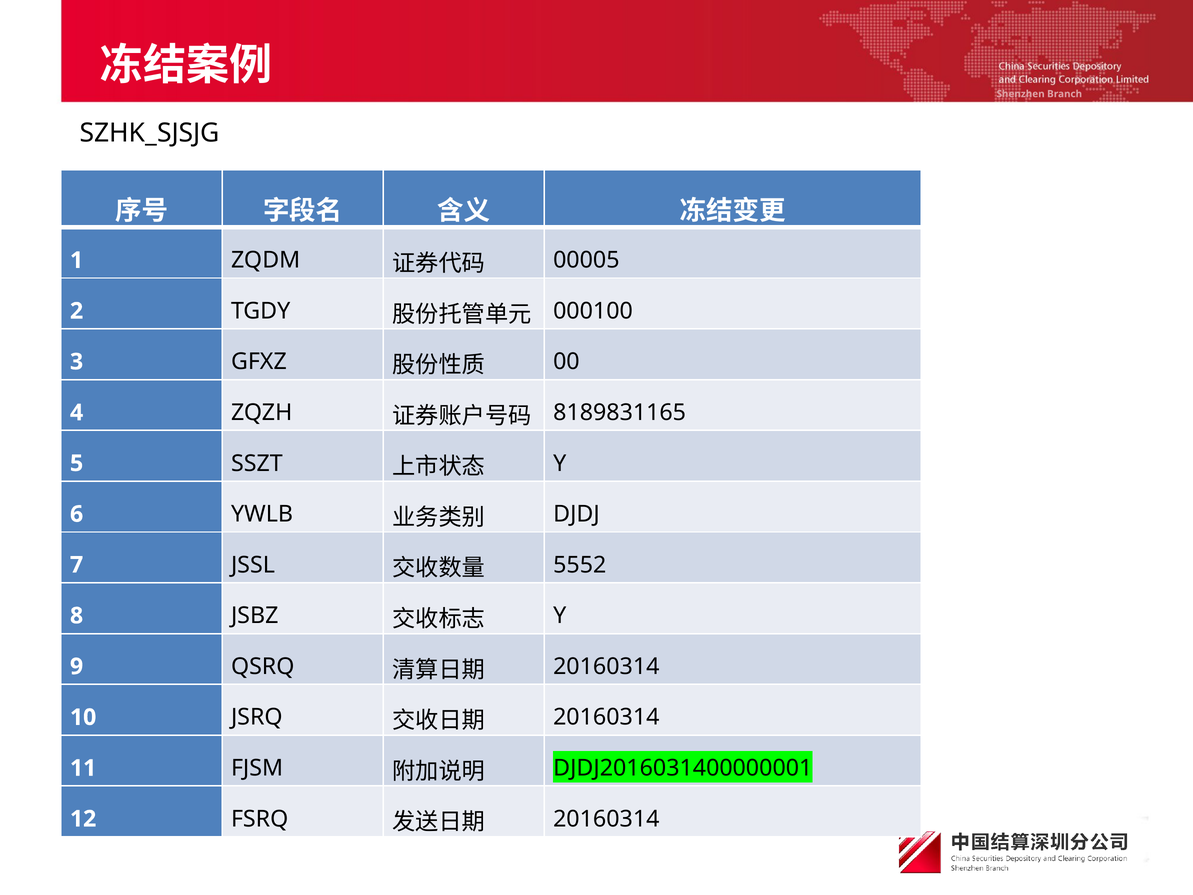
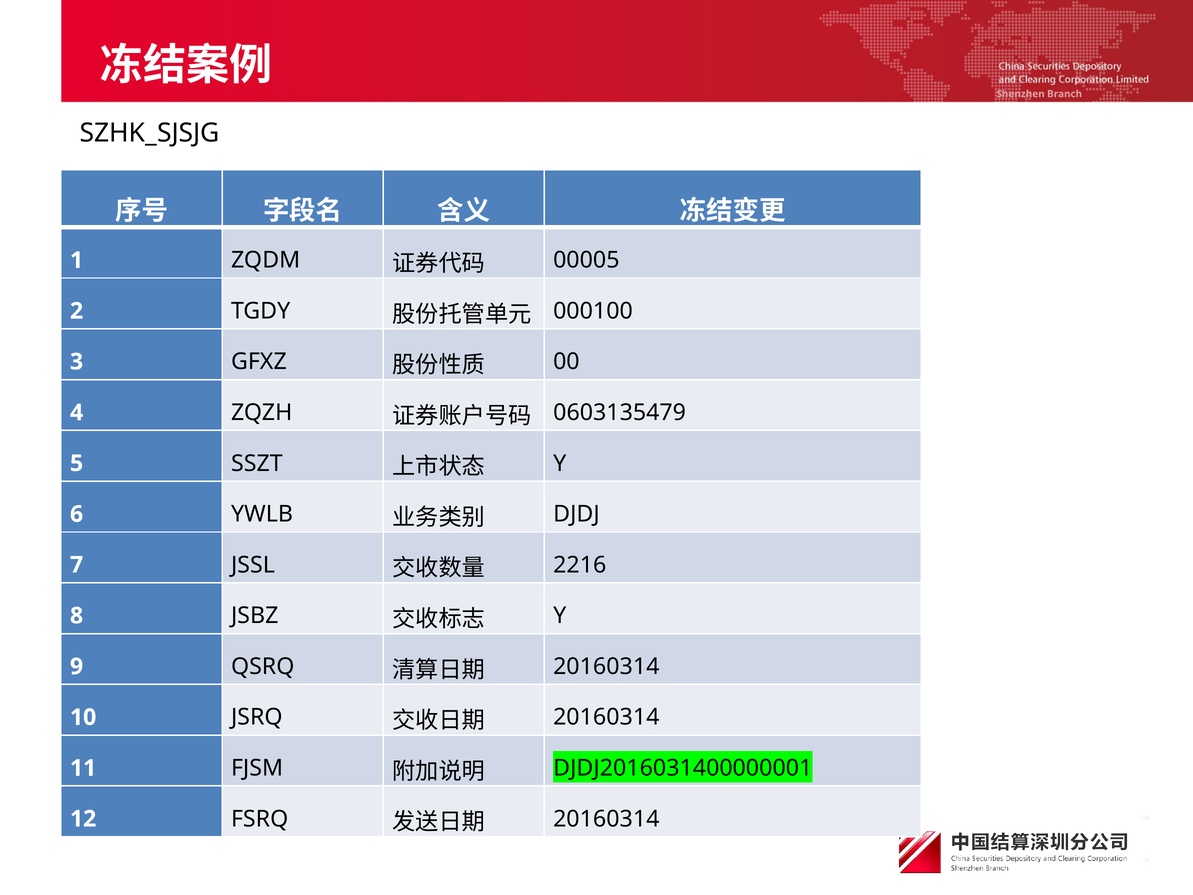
8189831165: 8189831165 -> 0603135479 (620, 412)
5552: 5552 -> 2216 (580, 565)
